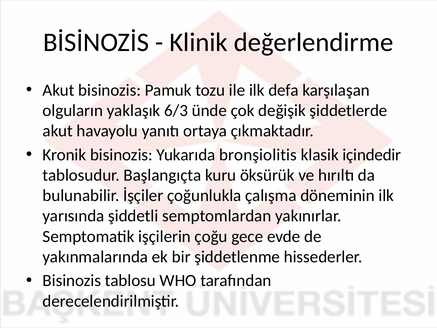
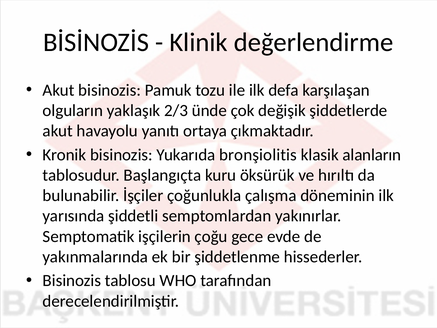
6/3: 6/3 -> 2/3 (176, 110)
içindedir: içindedir -> alanların (372, 155)
